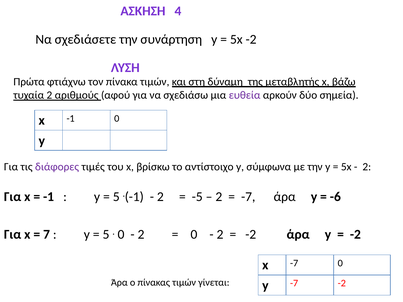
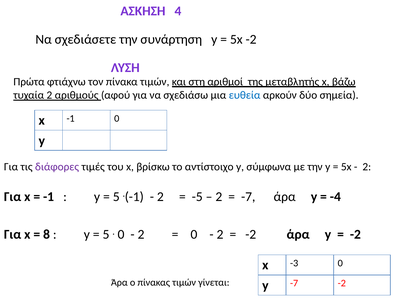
δύναμη: δύναμη -> αριθμοί (225, 82)
ευθεία colour: purple -> blue (245, 95)
-6: -6 -> -4 (335, 197)
7: 7 -> 8 (47, 235)
x -7: -7 -> -3 (294, 263)
